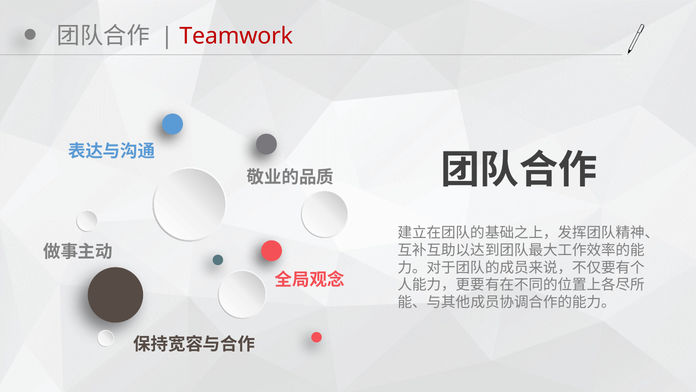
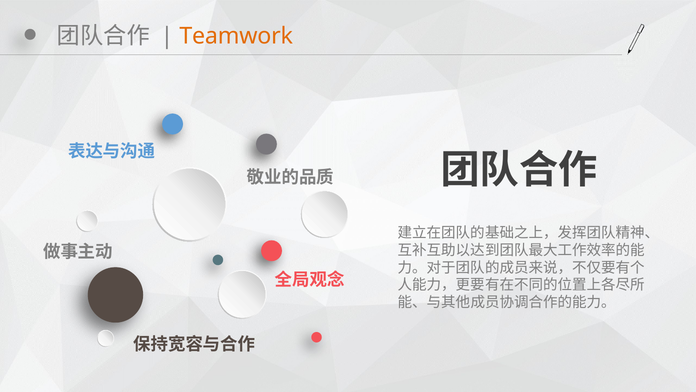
Teamwork colour: red -> orange (236, 36)
